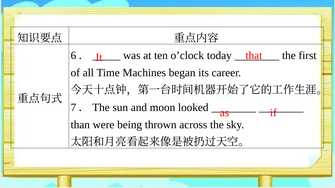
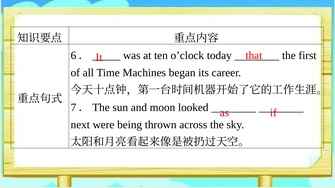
than: than -> next (80, 125)
